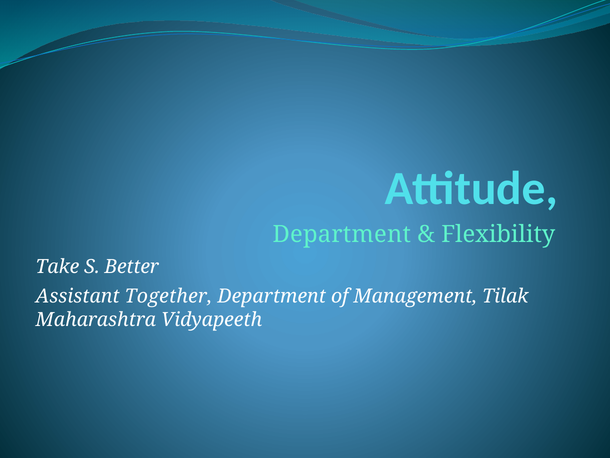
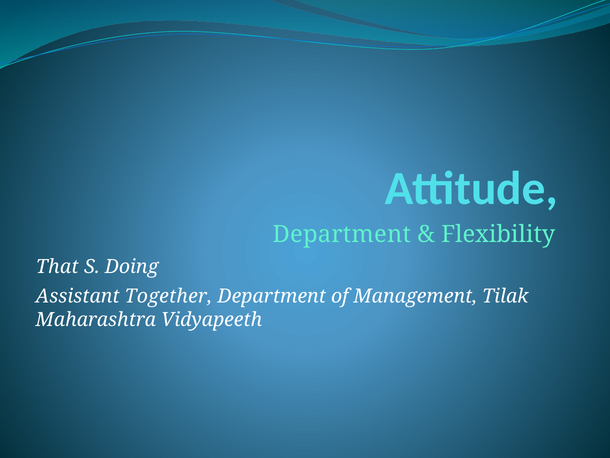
Take: Take -> That (57, 266)
Better: Better -> Doing (132, 266)
